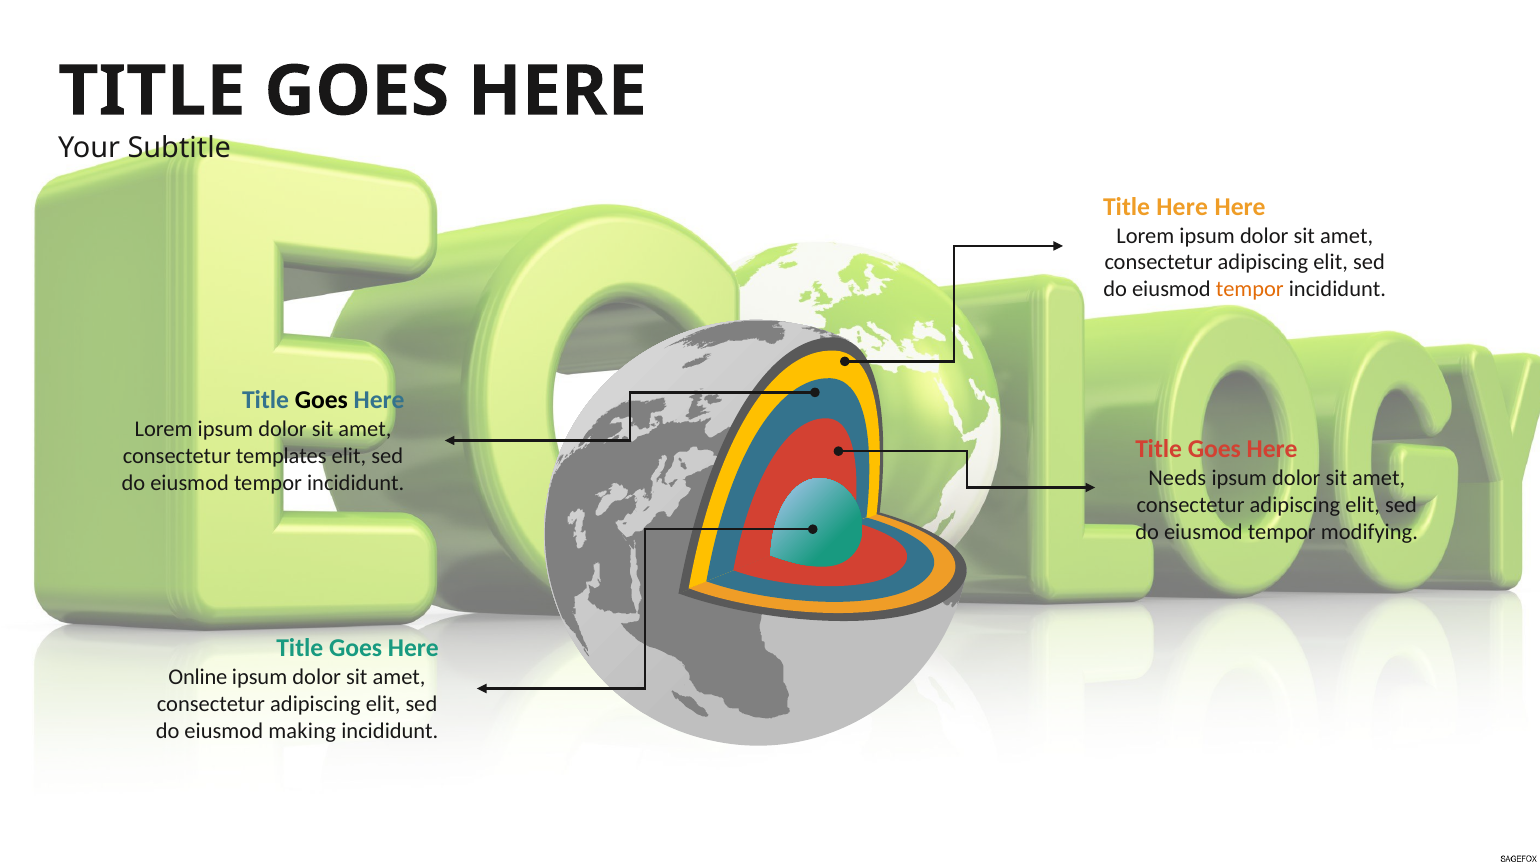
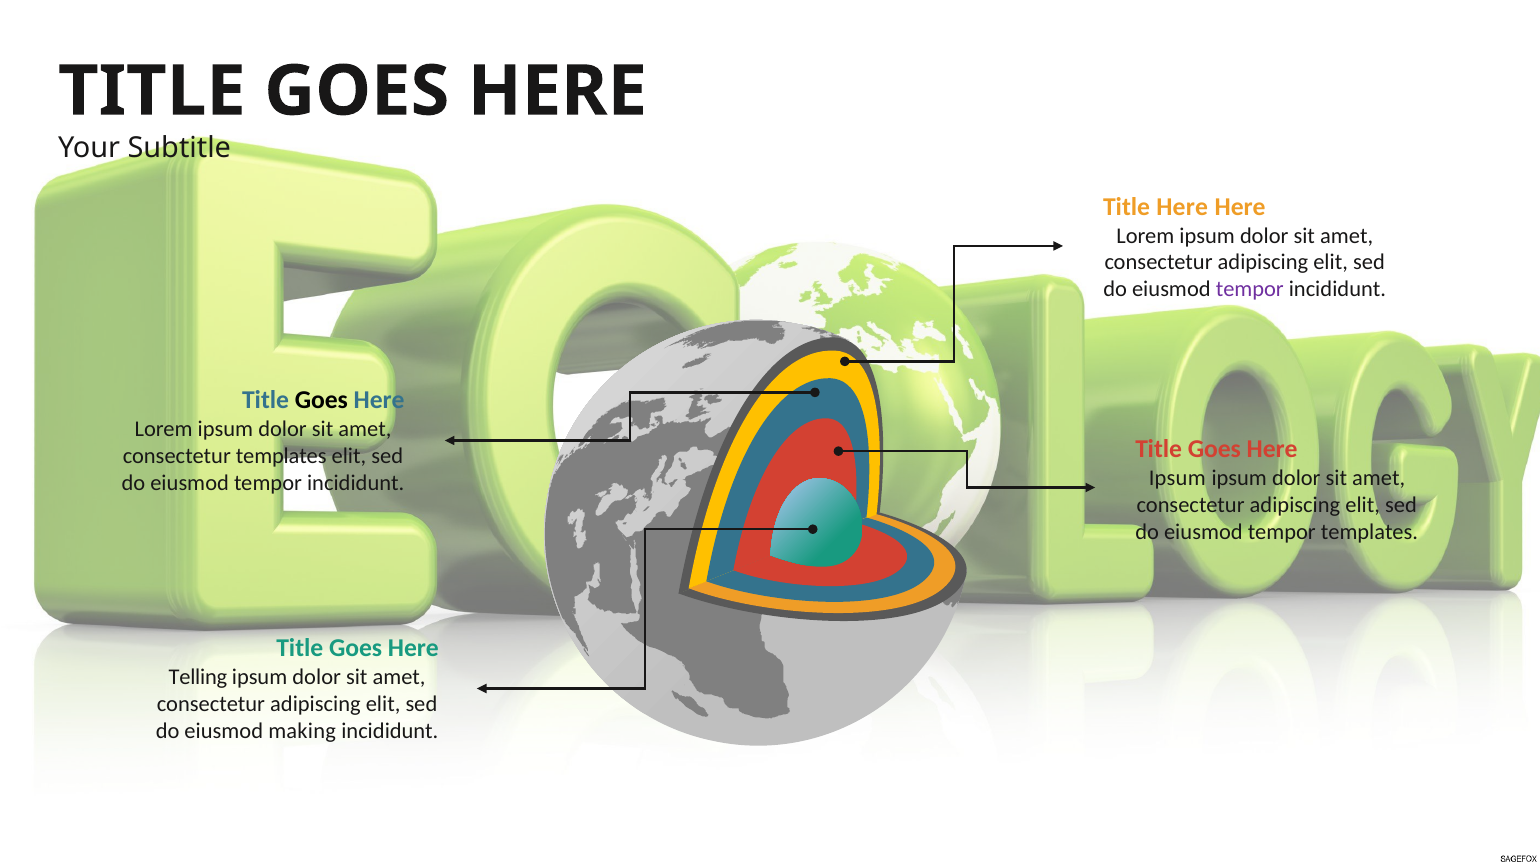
tempor colour: orange -> purple (1250, 290)
Needs: Needs -> Ipsum (1177, 478)
tempor modifying: modifying -> templates (1369, 532)
Online: Online -> Telling (198, 677)
